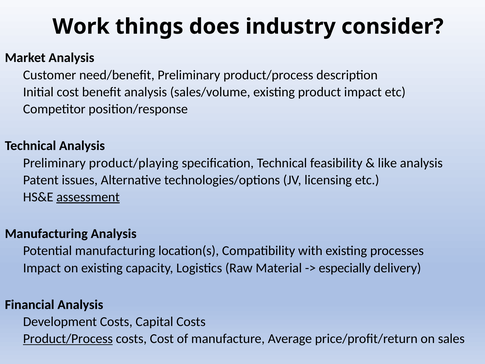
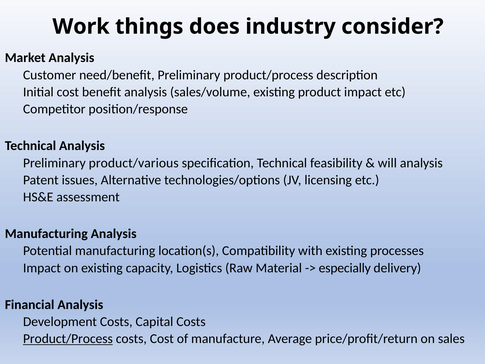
product/playing: product/playing -> product/various (134, 163)
like: like -> will (387, 163)
assessment underline: present -> none (88, 197)
